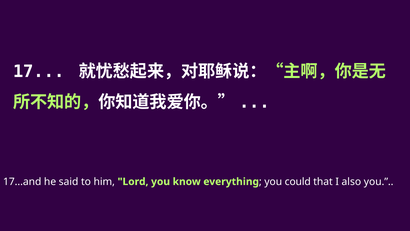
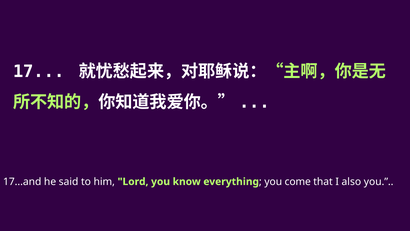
could: could -> come (298, 181)
